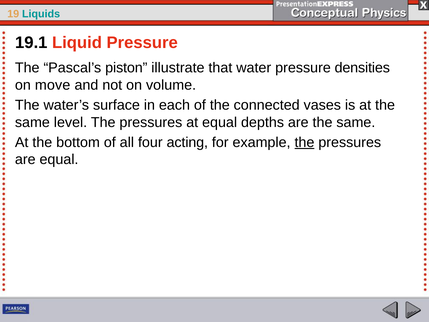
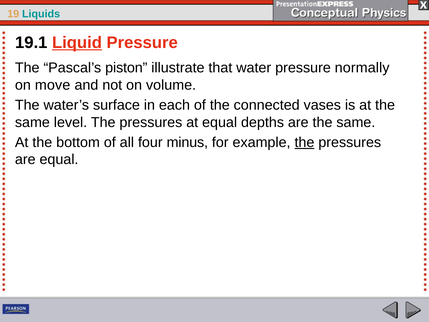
Liquid underline: none -> present (77, 43)
densities: densities -> normally (362, 68)
acting: acting -> minus (187, 142)
